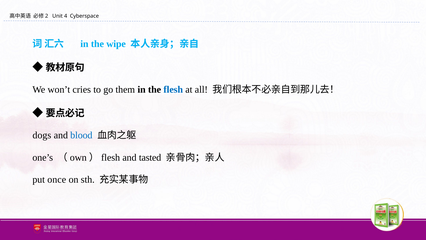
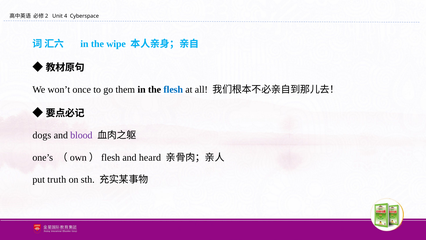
cries: cries -> once (82, 90)
blood colour: blue -> purple (81, 135)
tasted: tasted -> heard (150, 157)
once: once -> truth (57, 179)
